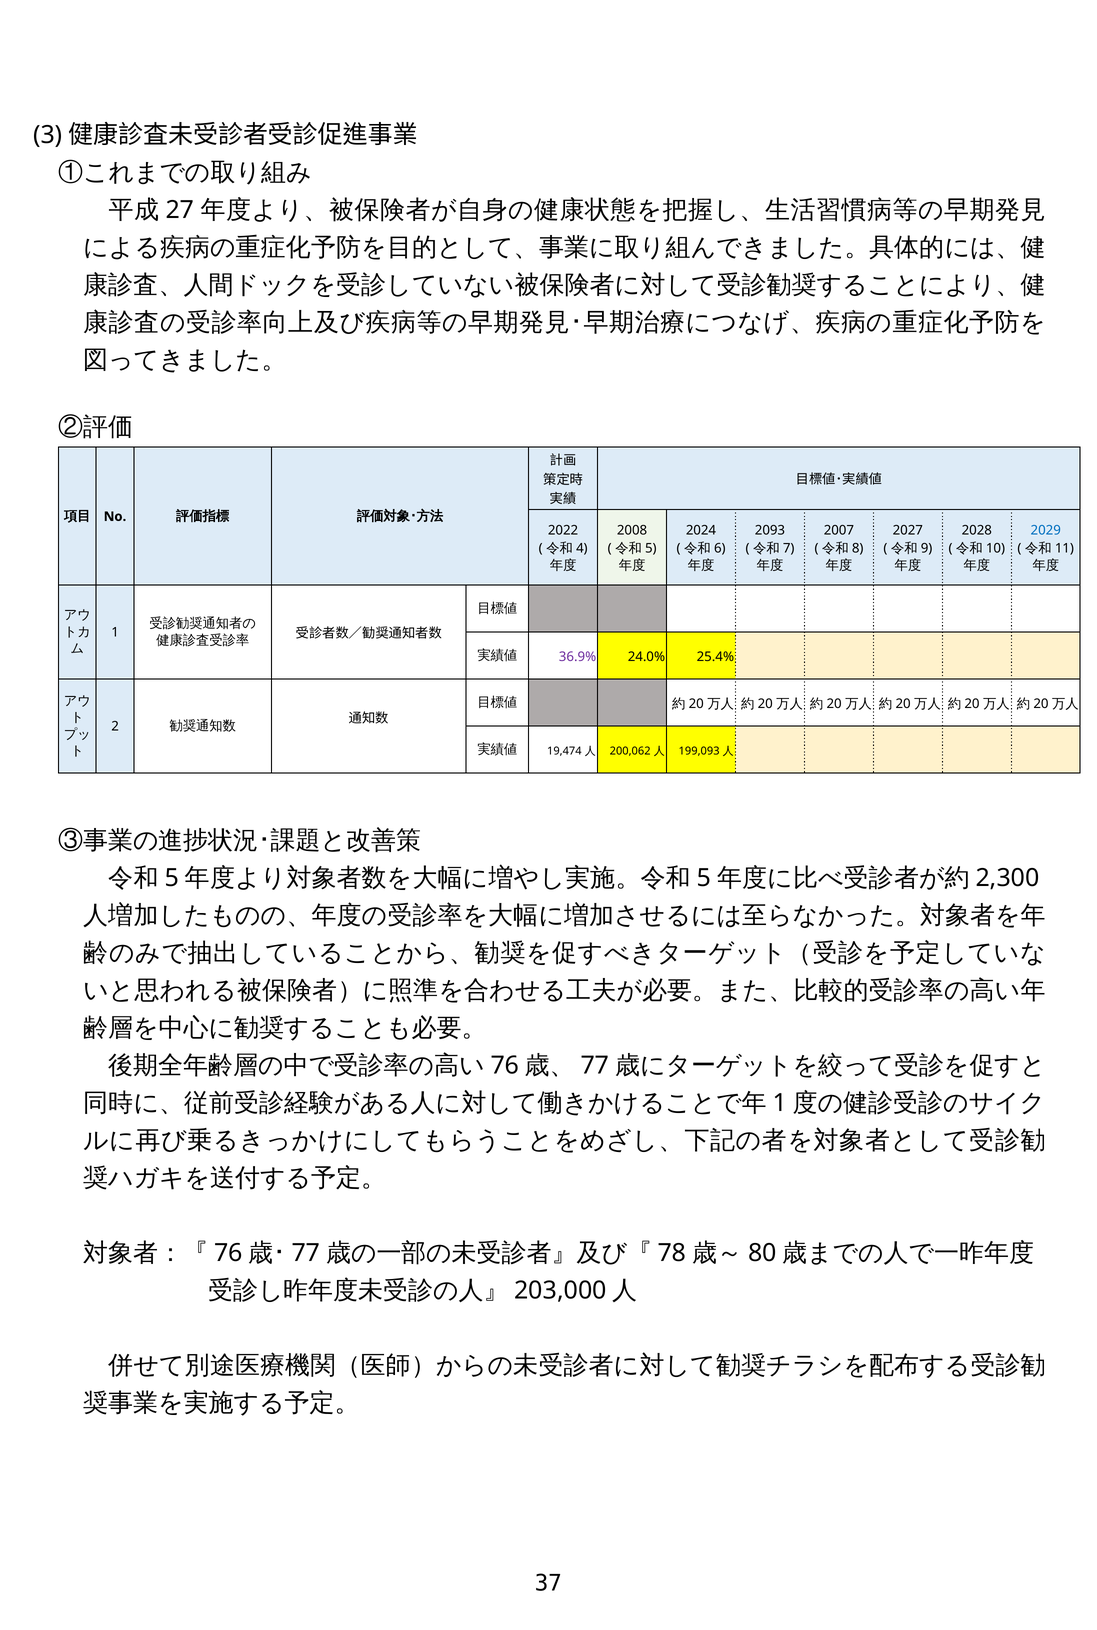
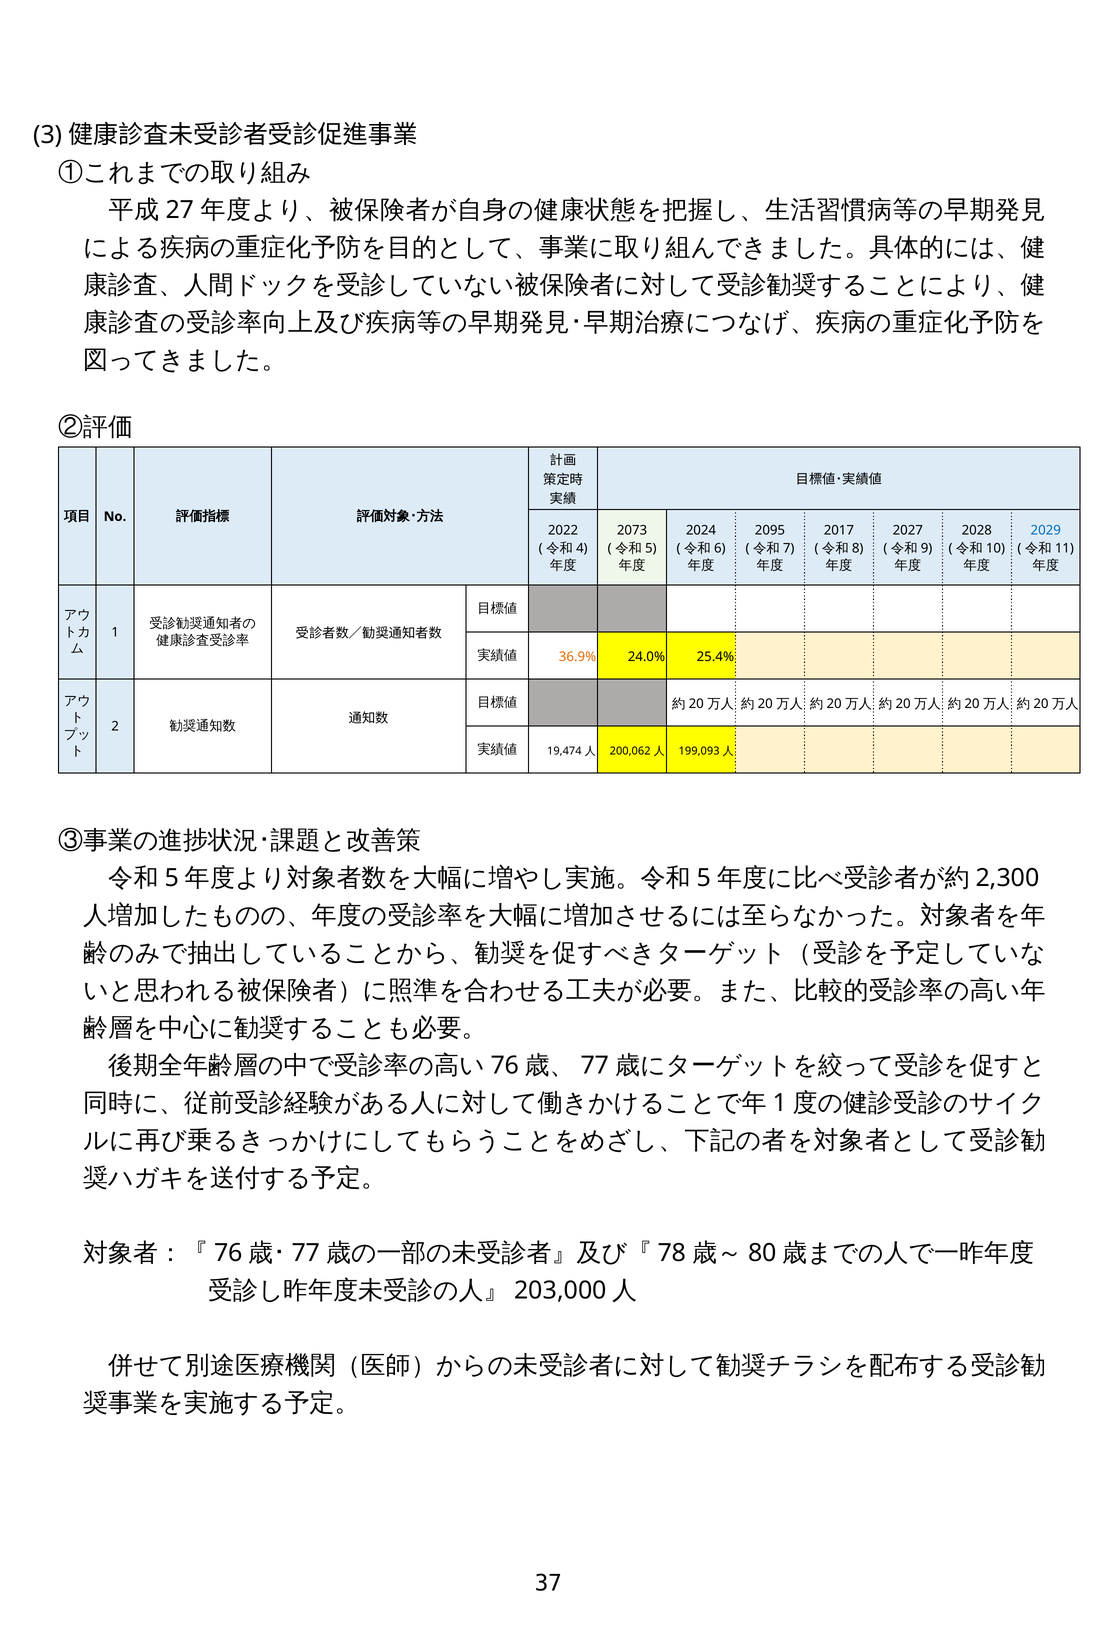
2008: 2008 -> 2073 (632, 530)
2093: 2093 -> 2095 (770, 530)
2007: 2007 -> 2017 (839, 530)
36.9% colour: purple -> orange (578, 657)
